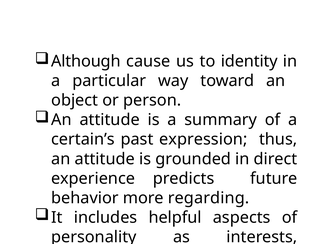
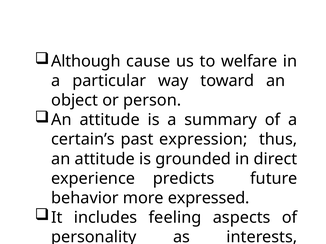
identity: identity -> welfare (249, 61)
regarding: regarding -> expressed (209, 198)
helpful: helpful -> feeling (175, 218)
